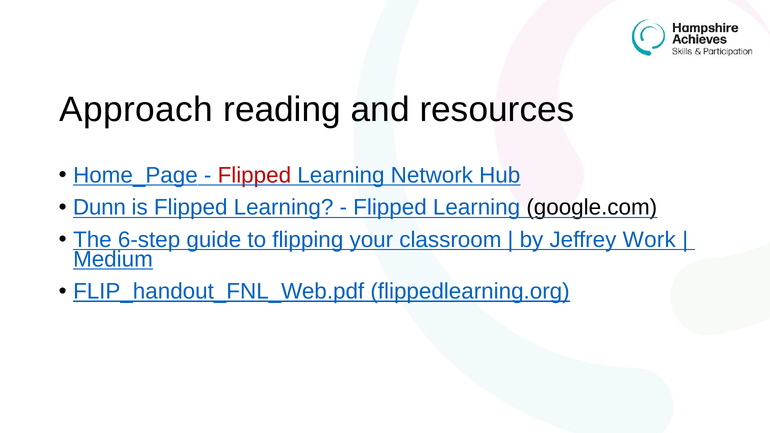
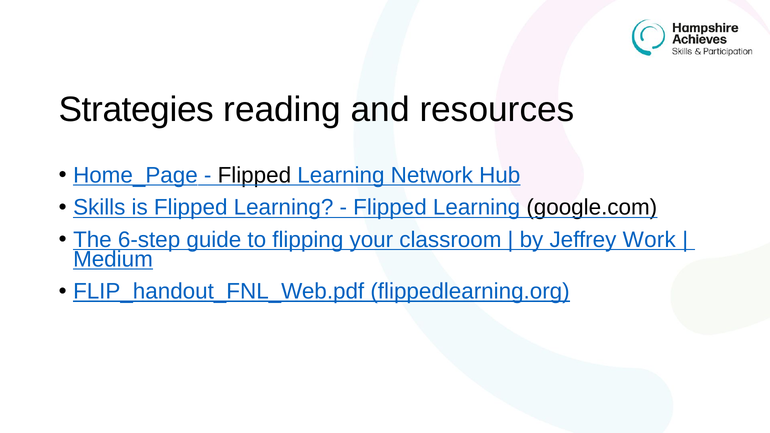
Approach: Approach -> Strategies (136, 110)
Flipped colour: red -> black (254, 175)
Dunn: Dunn -> Skills (99, 208)
